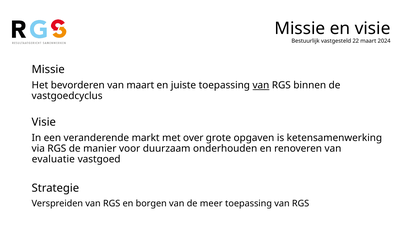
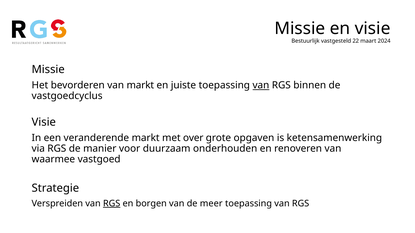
van maart: maart -> markt (140, 85)
evaluatie: evaluatie -> waarmee (53, 160)
RGS underline: none -> present (112, 204)
